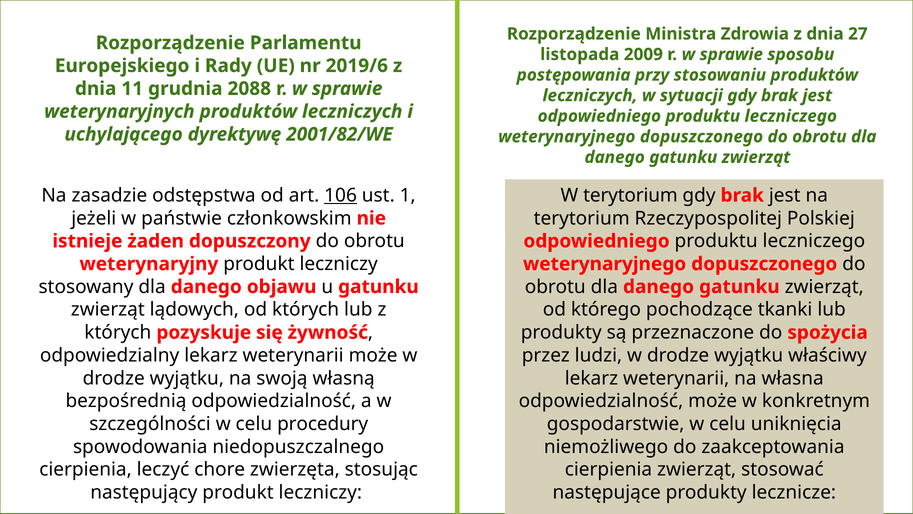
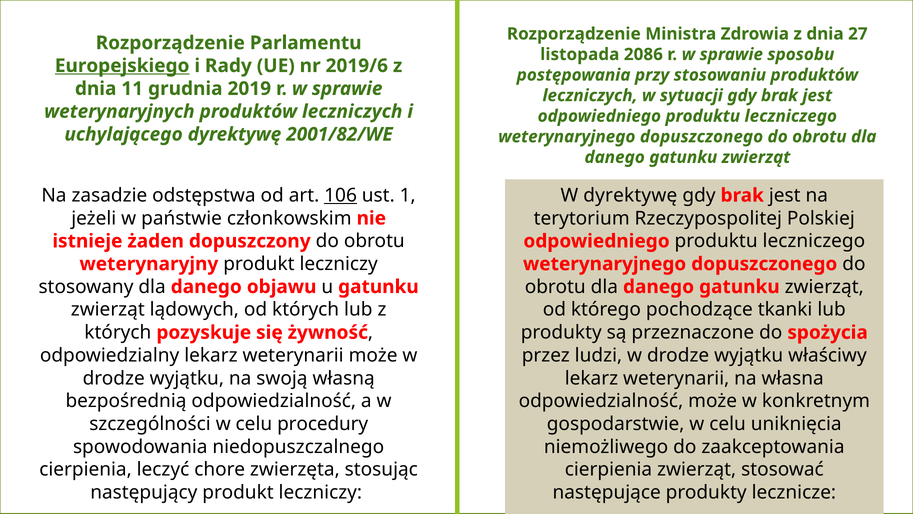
2009: 2009 -> 2086 (643, 54)
Europejskiego underline: none -> present (122, 66)
2088: 2088 -> 2019 (249, 89)
W terytorium: terytorium -> dyrektywę (630, 195)
